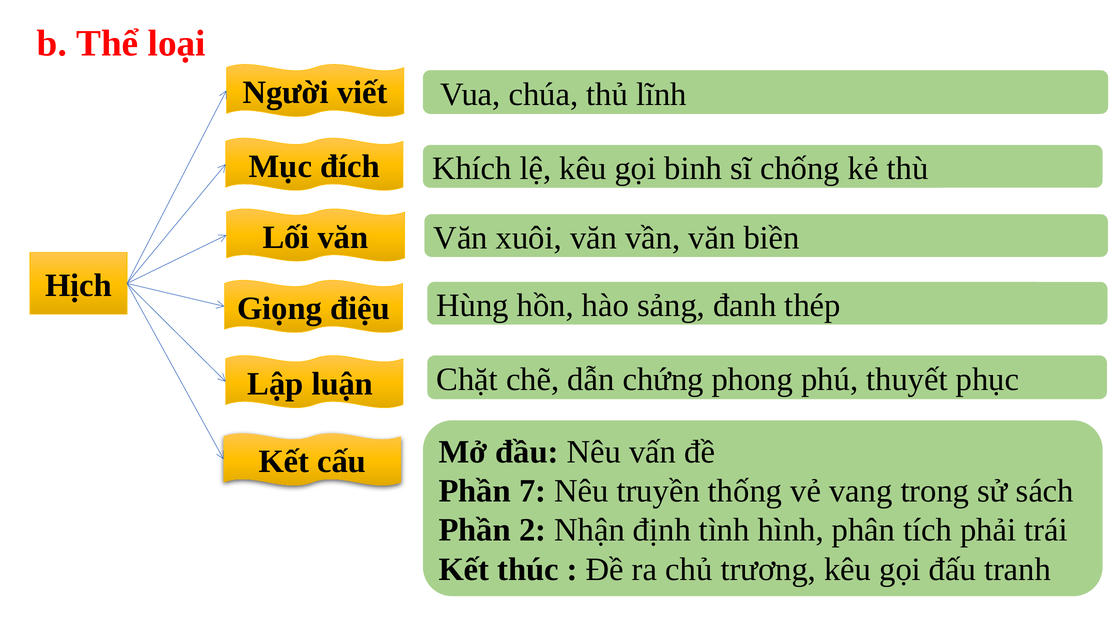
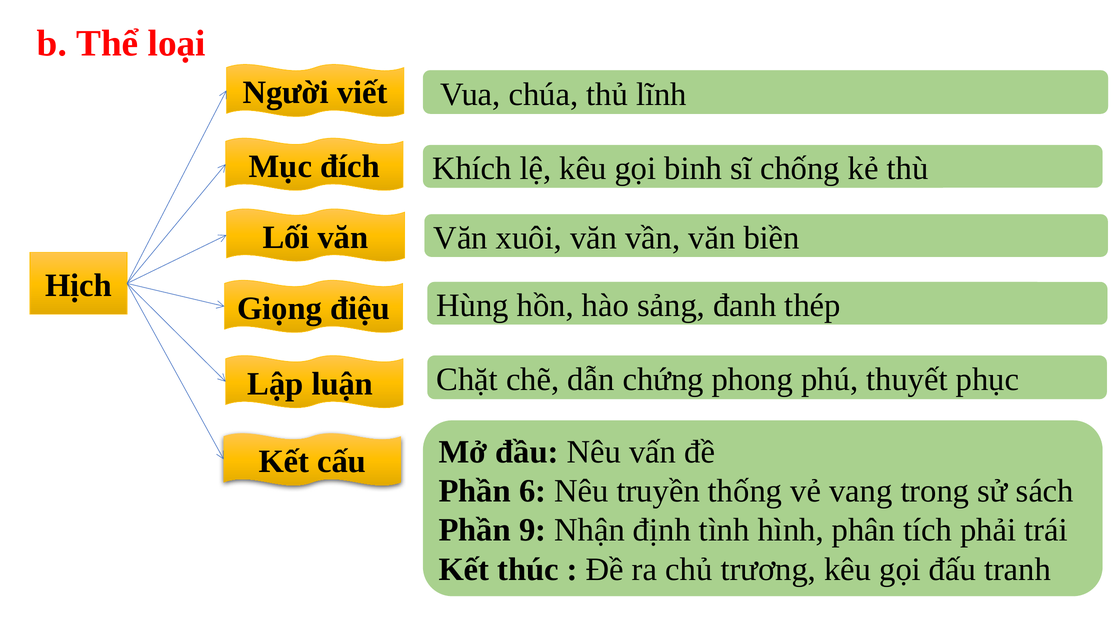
7: 7 -> 6 (533, 491)
2: 2 -> 9 (533, 530)
